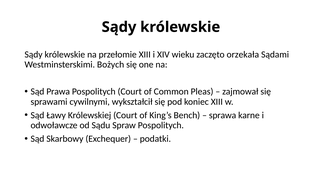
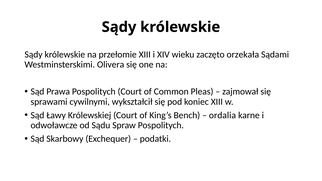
Bożych: Bożych -> Olivera (111, 65)
sprawa: sprawa -> ordalia (222, 115)
